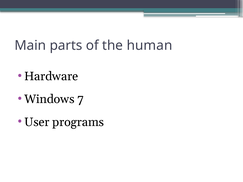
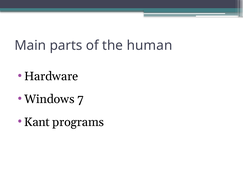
User: User -> Kant (37, 122)
